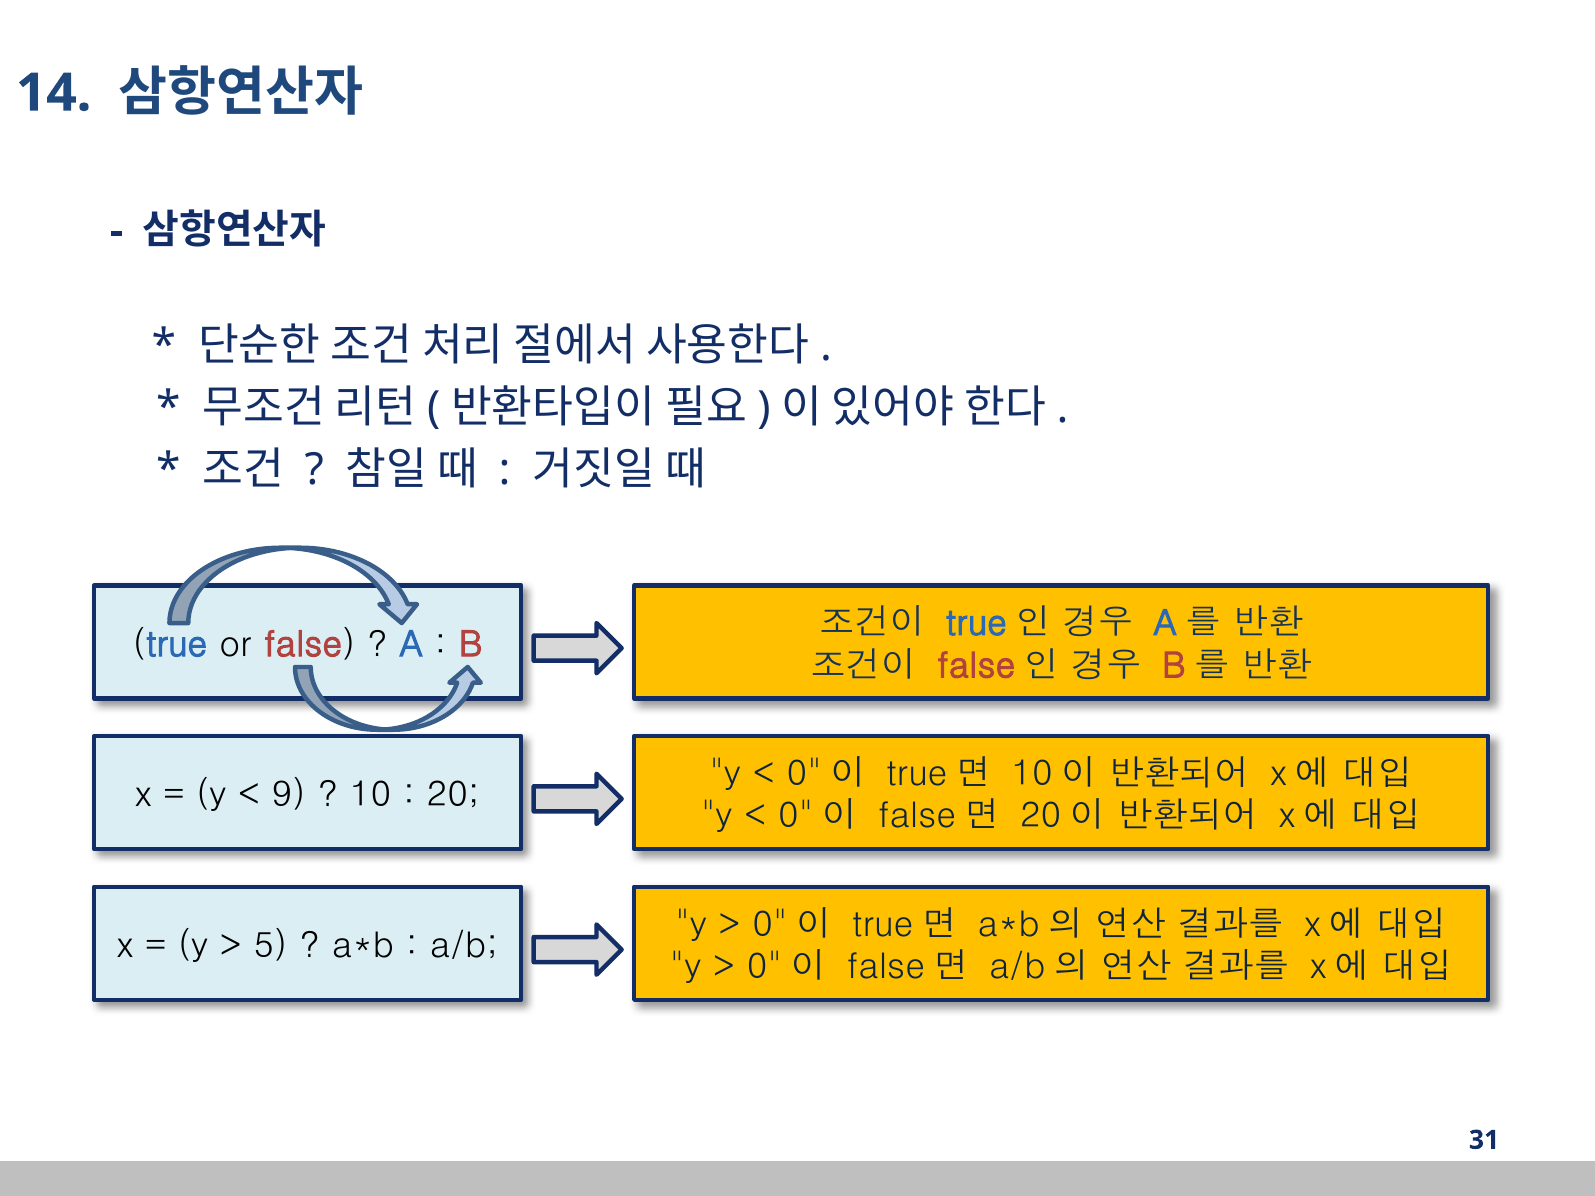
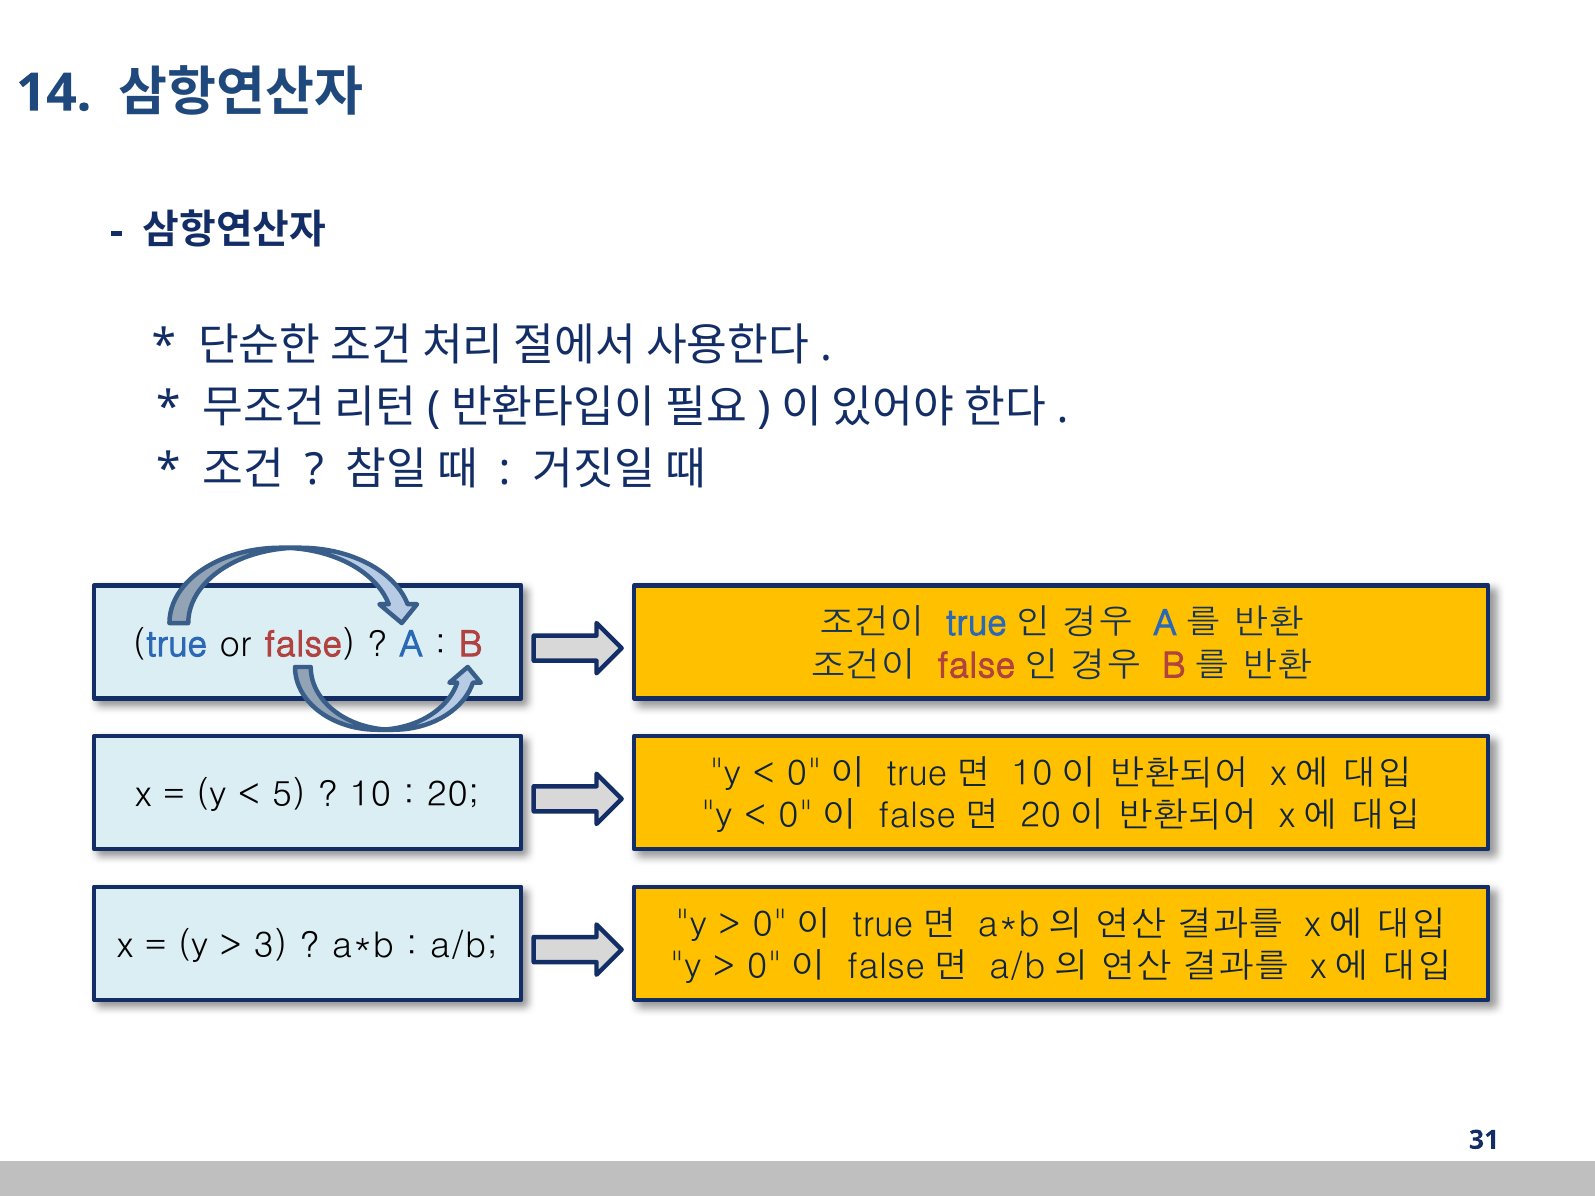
9: 9 -> 5 (289, 795)
5: 5 -> 3 (270, 946)
